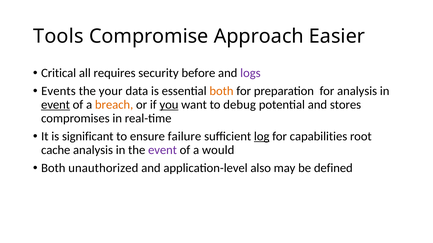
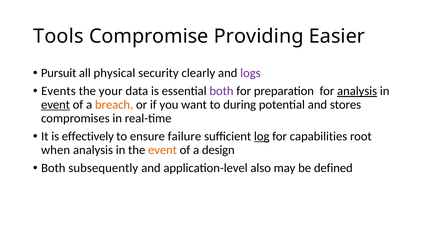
Approach: Approach -> Providing (259, 36)
Critical: Critical -> Pursuit (59, 73)
requires: requires -> physical (114, 73)
before: before -> clearly (198, 73)
both colour: orange -> purple (221, 91)
analysis underline: none -> present (357, 91)
you underline: present -> none (169, 105)
debug: debug -> during (240, 105)
significant: significant -> effectively (88, 137)
cache: cache -> when (56, 150)
event colour: purple -> orange (163, 150)
would: would -> design (218, 150)
unauthorized: unauthorized -> subsequently (103, 168)
